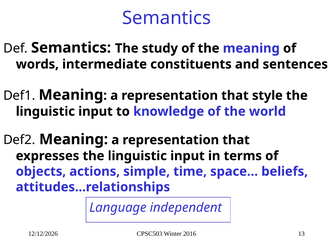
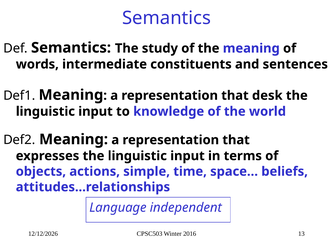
style: style -> desk (267, 95)
